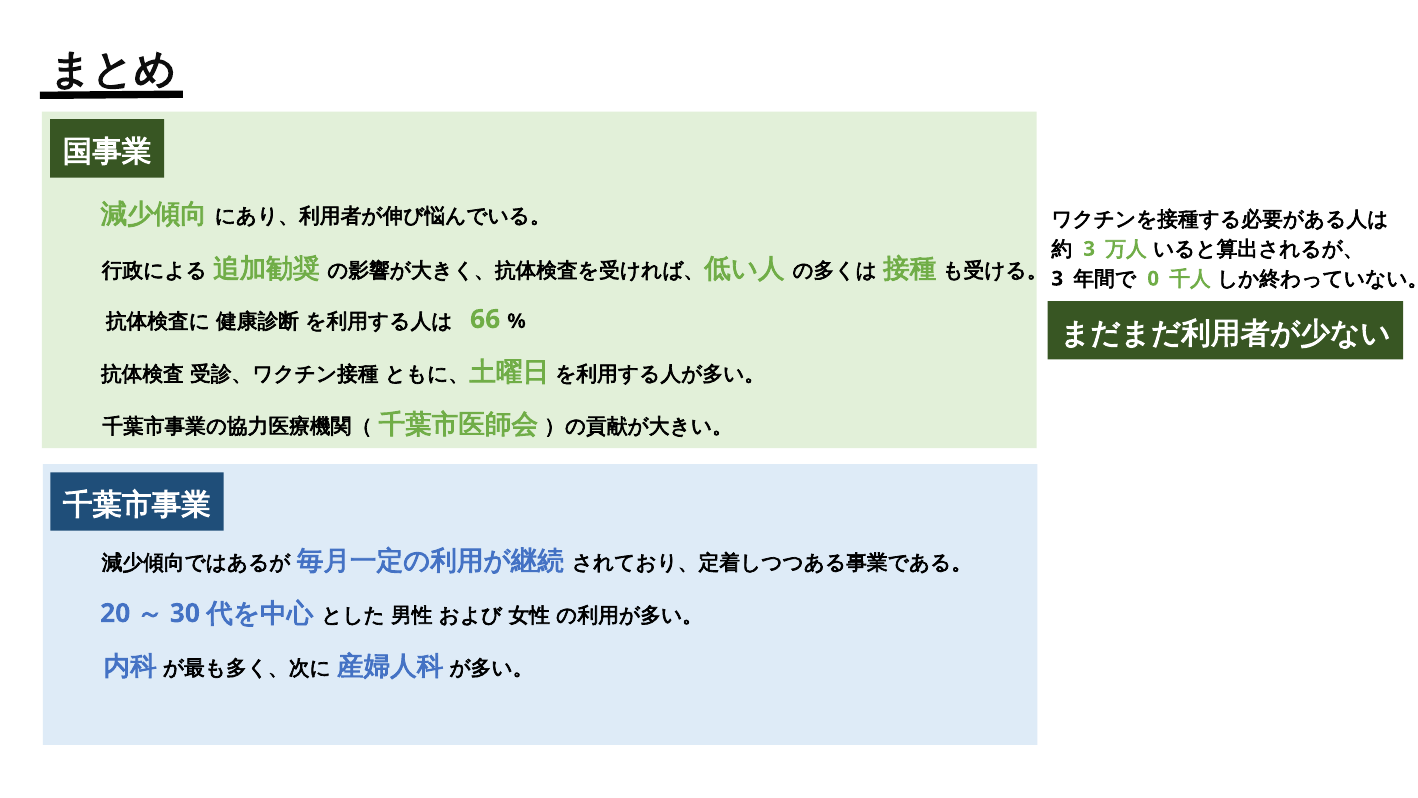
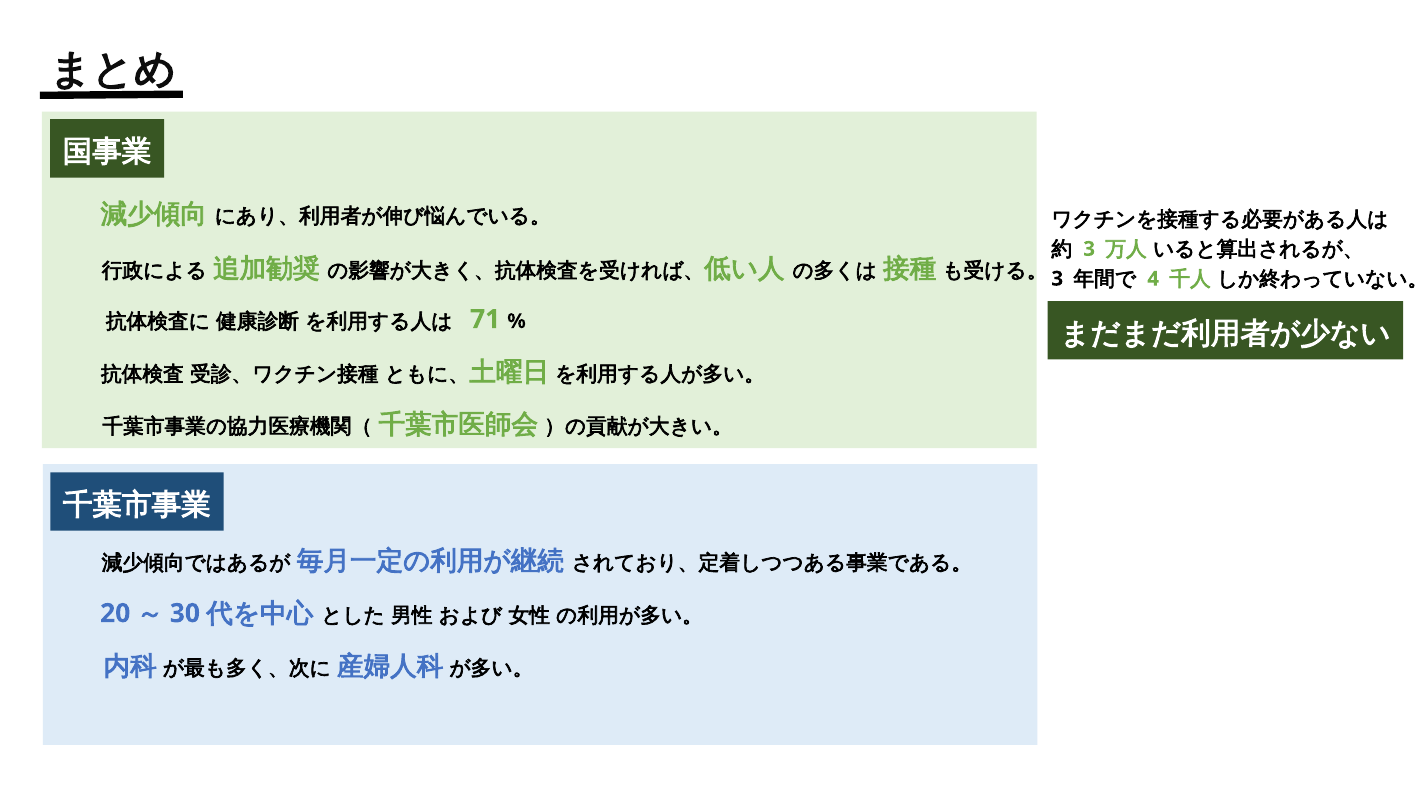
0: 0 -> 4 (1153, 279)
66: 66 -> 71 (485, 319)
